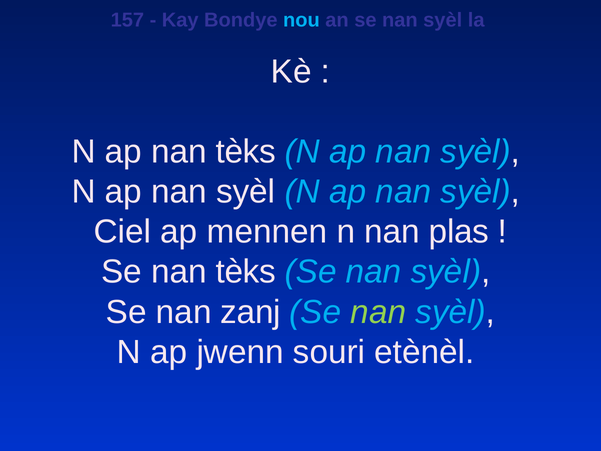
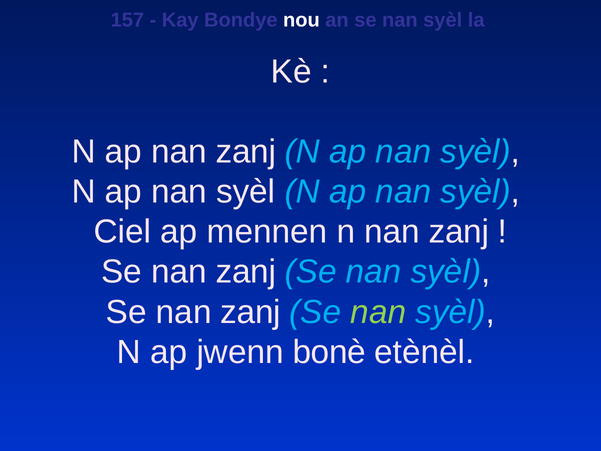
nou colour: light blue -> white (301, 20)
ap nan tèks: tèks -> zanj (246, 152)
n nan plas: plas -> zanj (459, 232)
tèks: tèks -> zanj (246, 272)
souri: souri -> bonè (329, 352)
